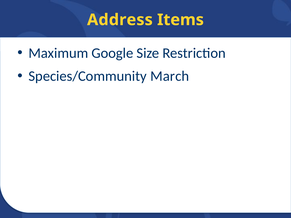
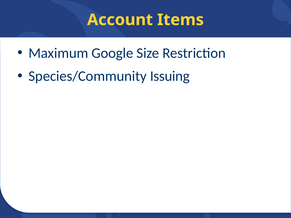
Address: Address -> Account (120, 20)
March: March -> Issuing (170, 76)
